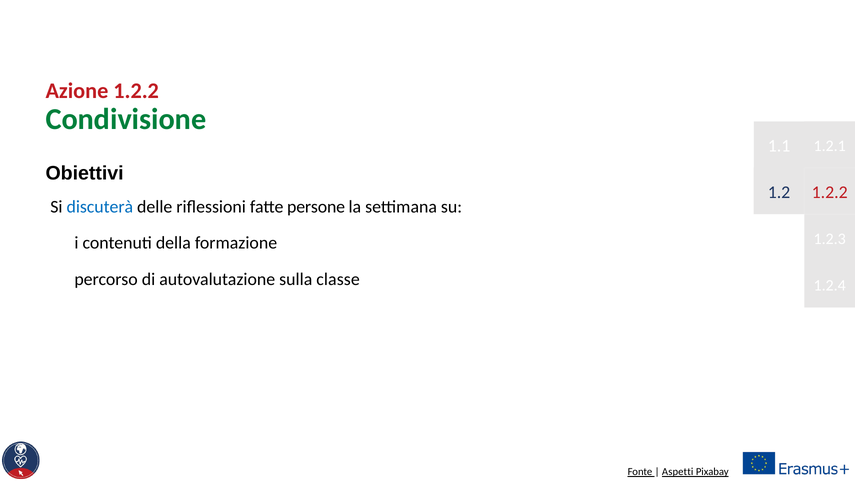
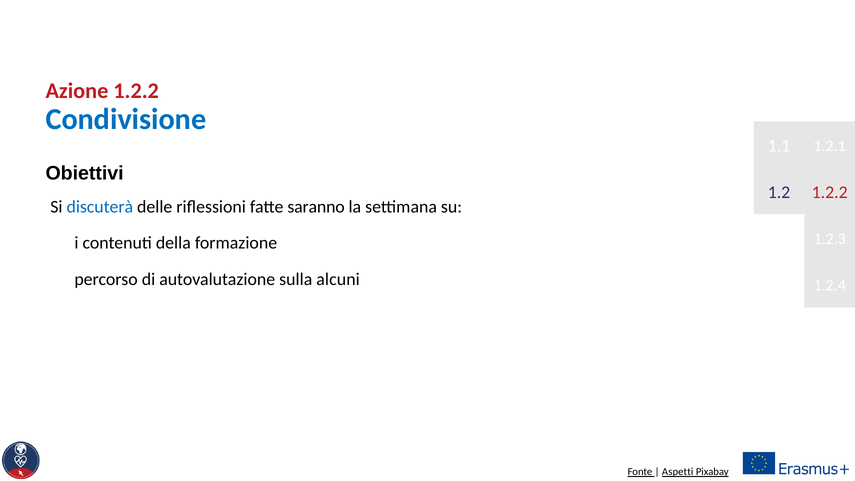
Condivisione colour: green -> blue (126, 119)
persone: persone -> saranno (316, 207)
classe: classe -> alcuni (338, 279)
